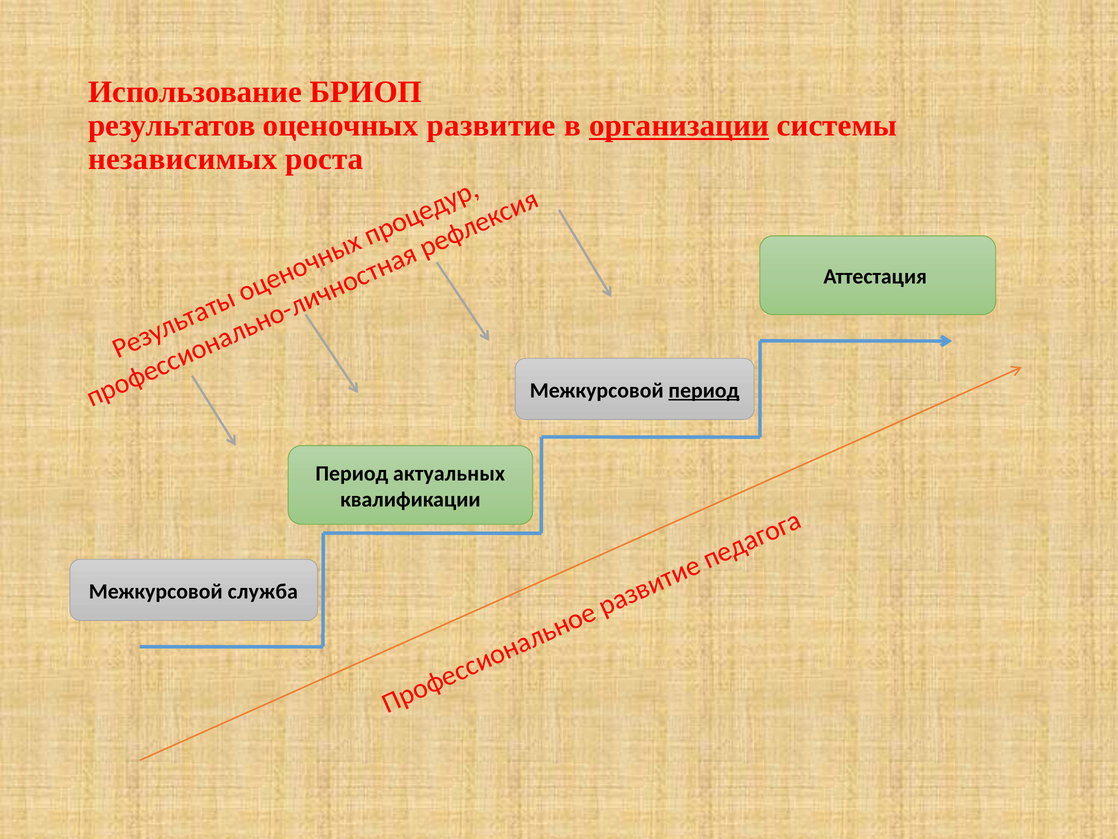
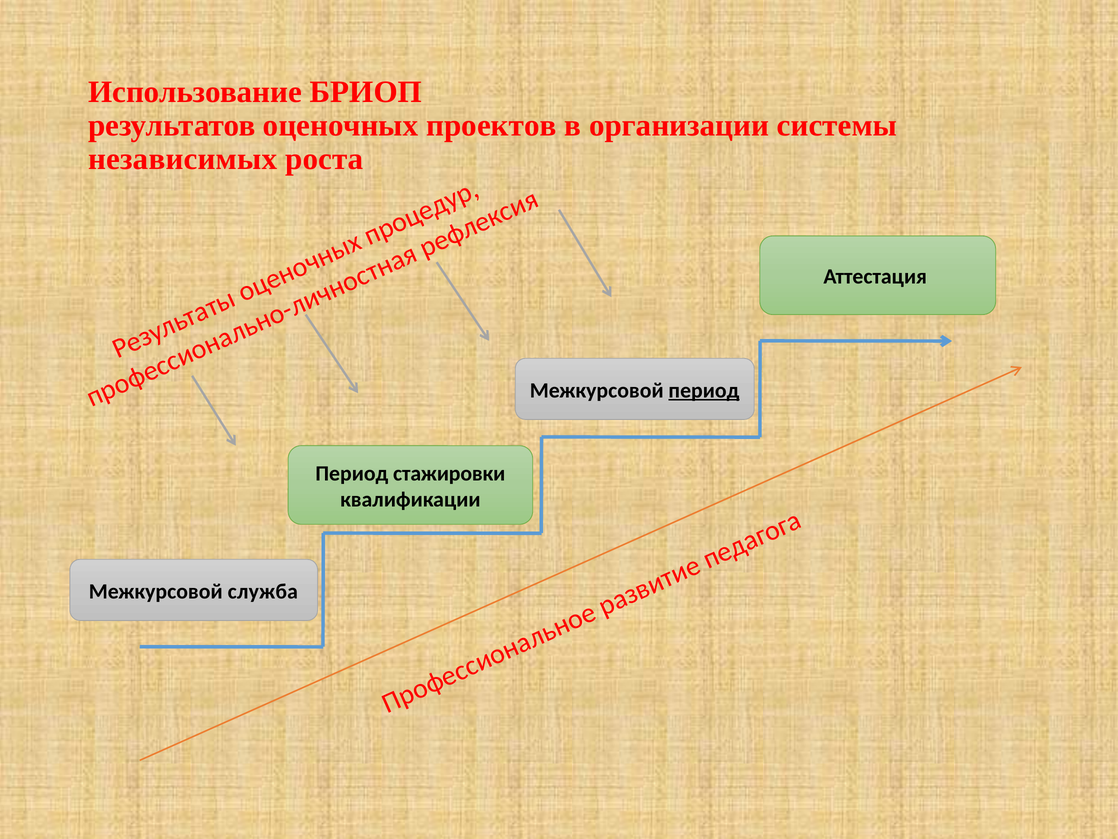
развитие: развитие -> проектов (491, 125)
организации underline: present -> none (679, 125)
актуальных: актуальных -> стажировки (449, 473)
